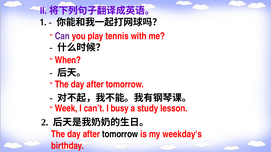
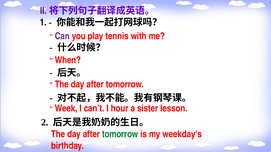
busy: busy -> hour (120, 109)
study: study -> sister (148, 109)
tomorrow colour: black -> green (120, 135)
